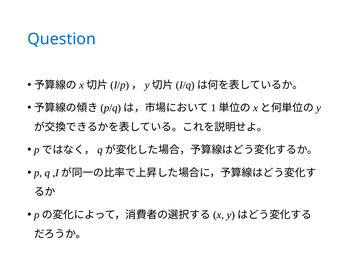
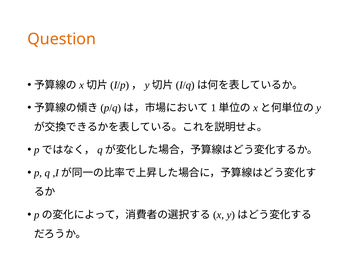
Question colour: blue -> orange (62, 39)
